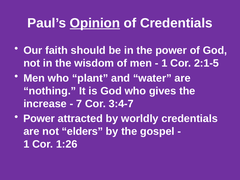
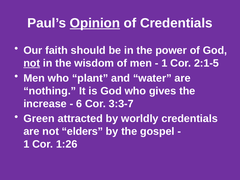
not underline: none -> present (32, 63)
7: 7 -> 6 (79, 104)
3:4-7: 3:4-7 -> 3:3-7 (121, 104)
Power: Power -> Green (39, 119)
